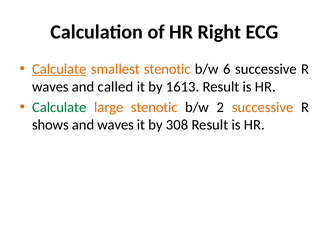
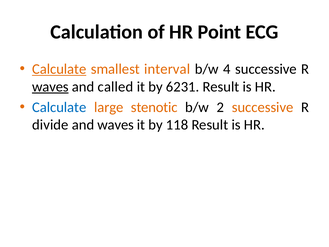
Right: Right -> Point (219, 32)
smallest stenotic: stenotic -> interval (167, 69)
6: 6 -> 4 (227, 69)
waves underline: none -> present (50, 87)
1613: 1613 -> 6231 (183, 87)
Calculate colour: green -> blue (59, 107)
shows: shows -> divide (50, 125)
308: 308 -> 118 (177, 125)
